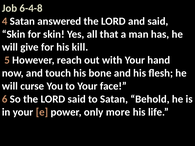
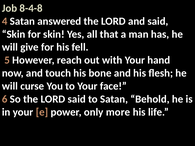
6-4-8: 6-4-8 -> 8-4-8 (31, 8)
kill: kill -> fell (80, 47)
